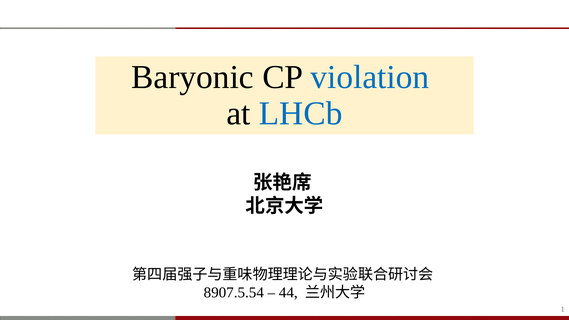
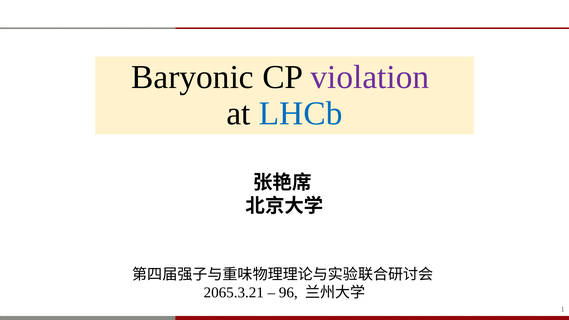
violation colour: blue -> purple (370, 77)
8907.5.54: 8907.5.54 -> 2065.3.21 (234, 292)
44: 44 -> 96 (288, 292)
